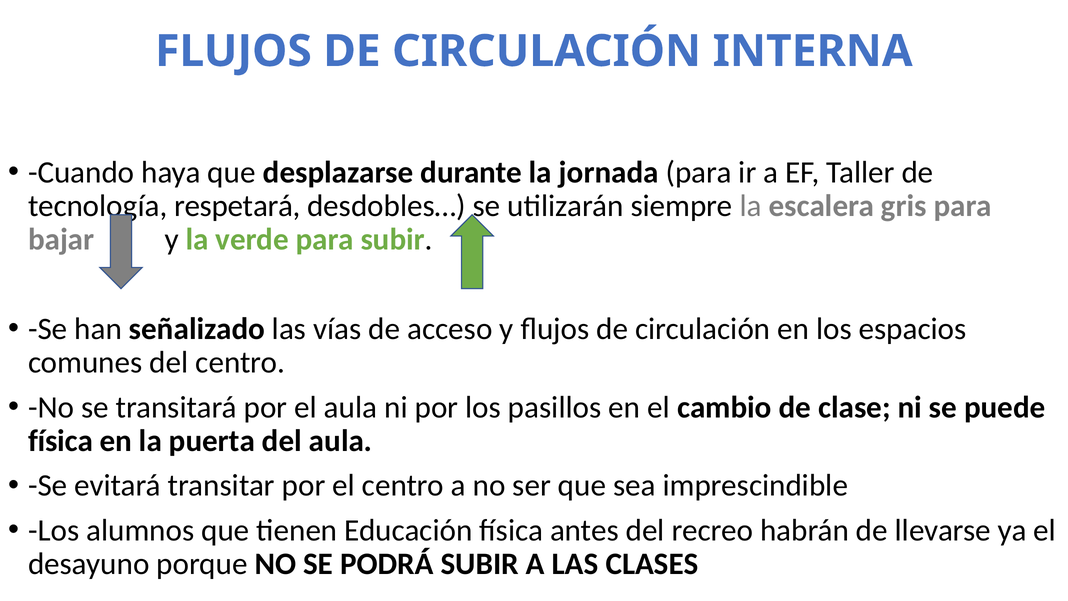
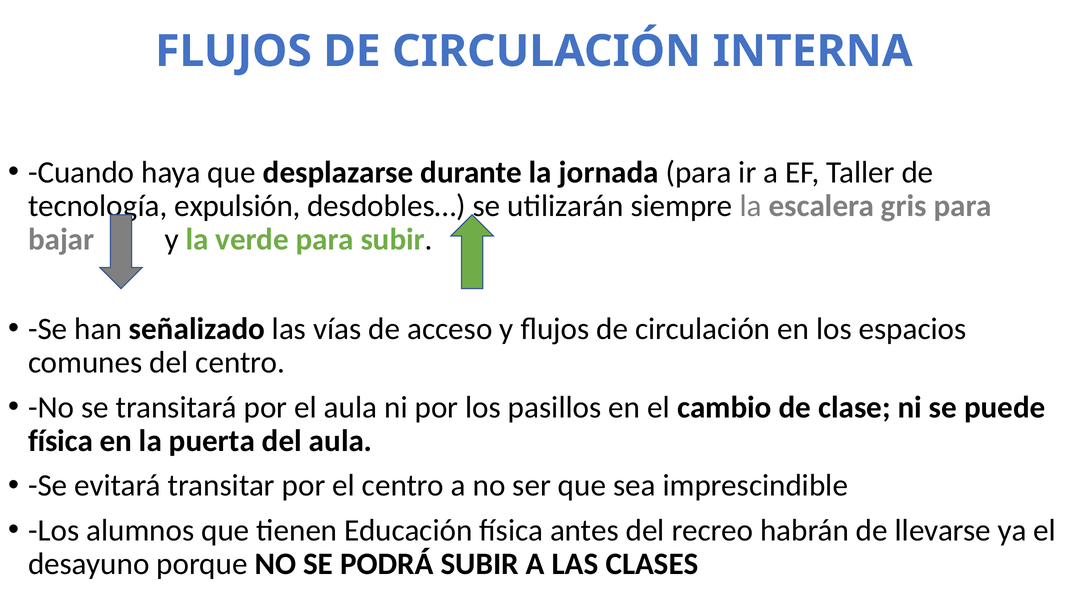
respetará: respetará -> expulsión (237, 206)
